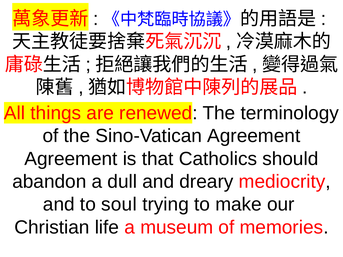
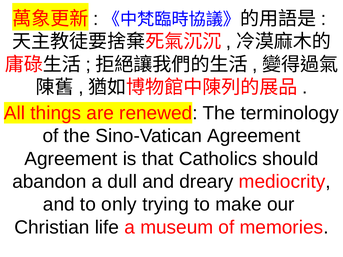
soul: soul -> only (119, 205)
